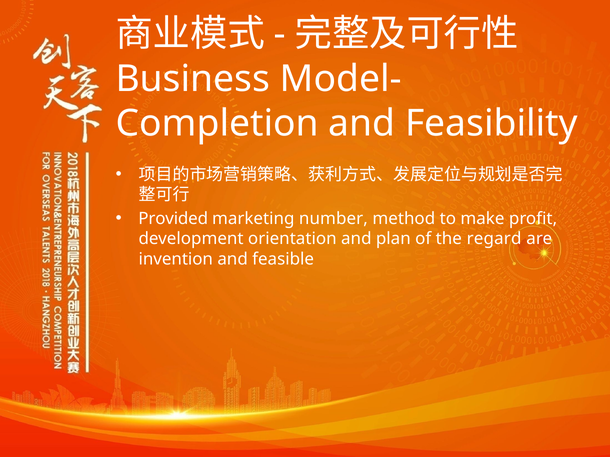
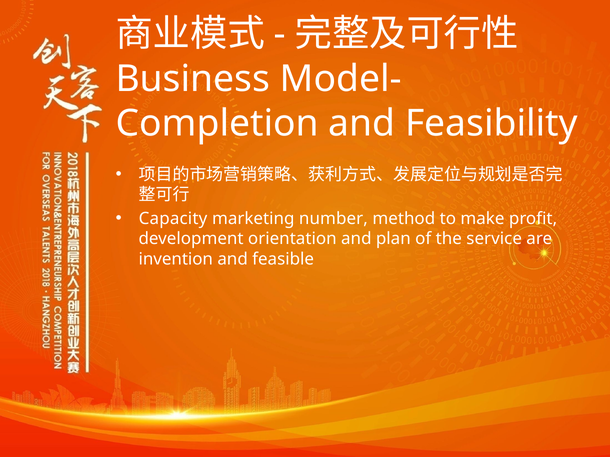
Provided: Provided -> Capacity (173, 219)
regard: regard -> service (494, 239)
